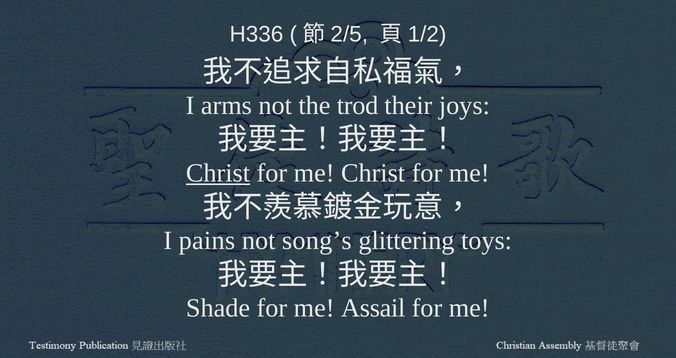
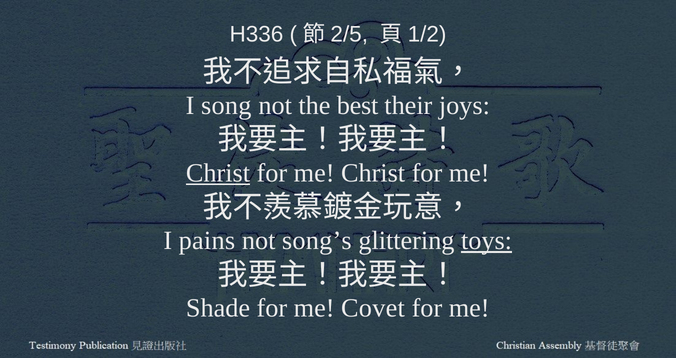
arms: arms -> song (226, 106)
trod: trod -> best (358, 106)
toys underline: none -> present (487, 241)
Assail: Assail -> Covet (373, 309)
